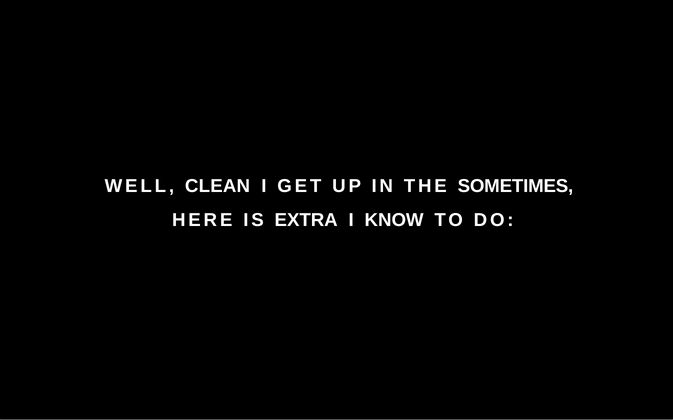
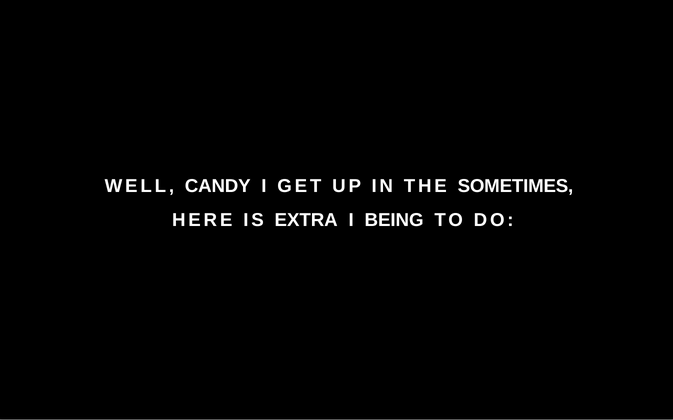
CLEAN: CLEAN -> CANDY (218, 187)
KNOW: KNOW -> BEING (394, 220)
